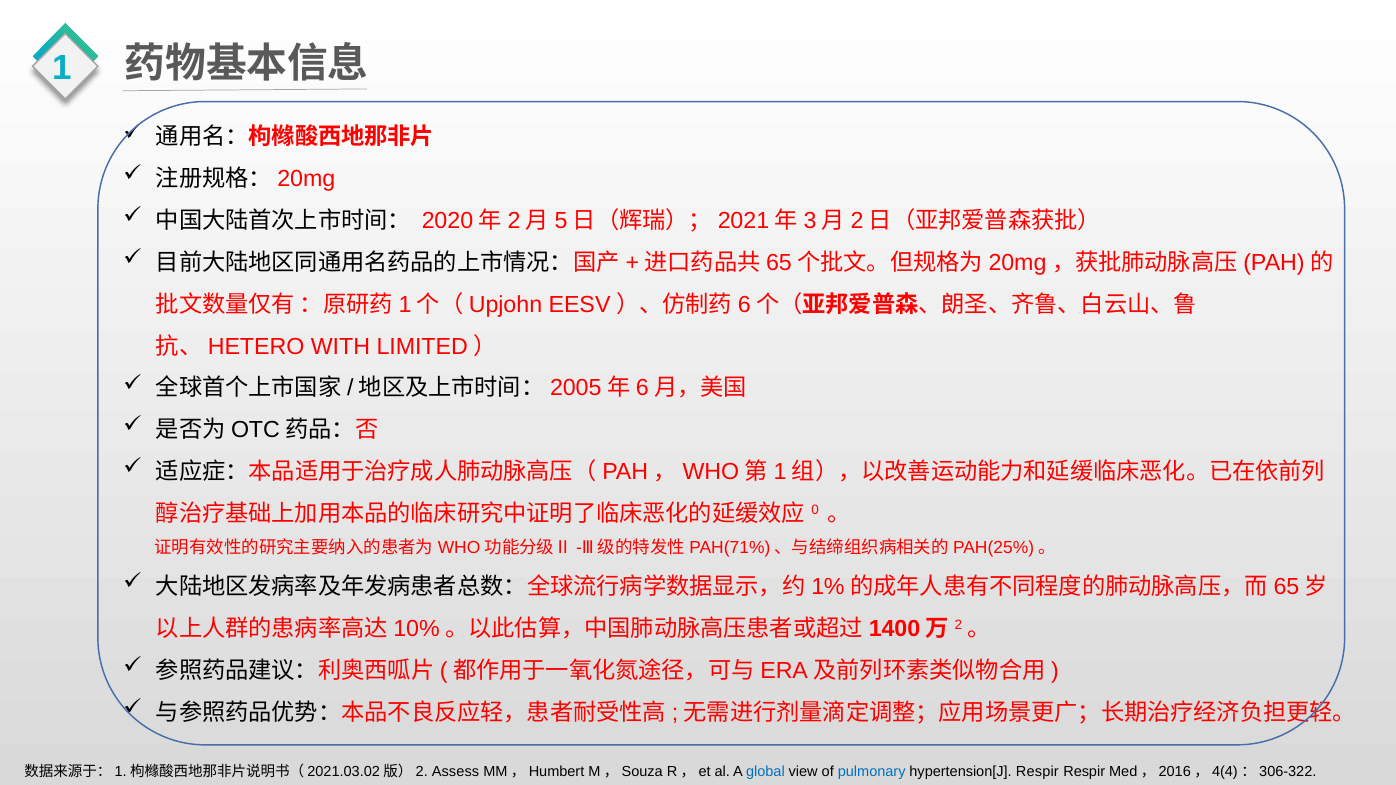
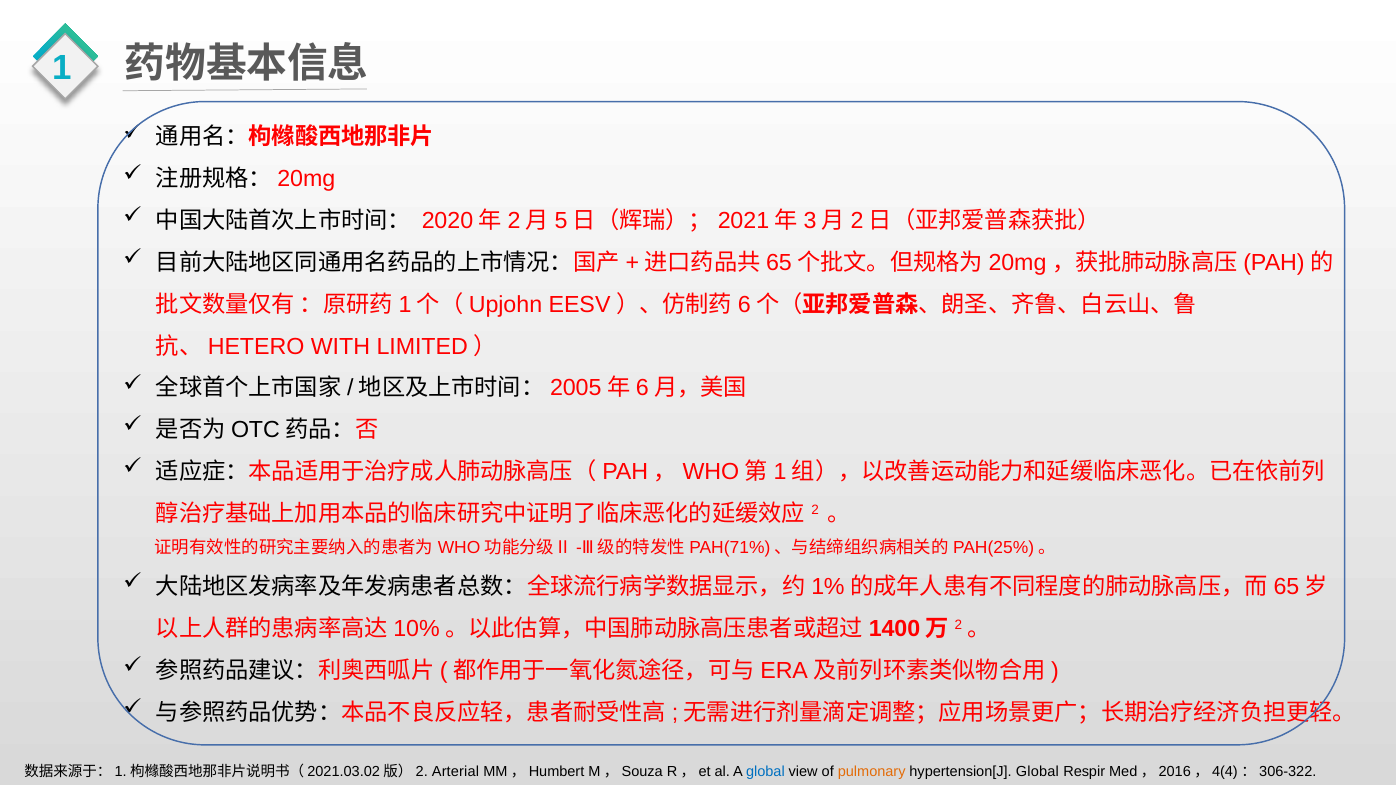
0: 0 -> 2 (815, 510)
Assess: Assess -> Arterial (455, 772)
pulmonary colour: blue -> orange (872, 772)
hypertension[J Respir: Respir -> Global (1037, 772)
